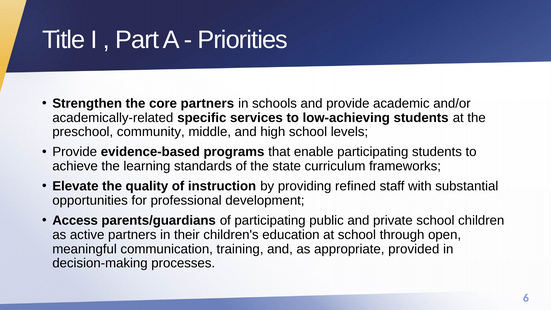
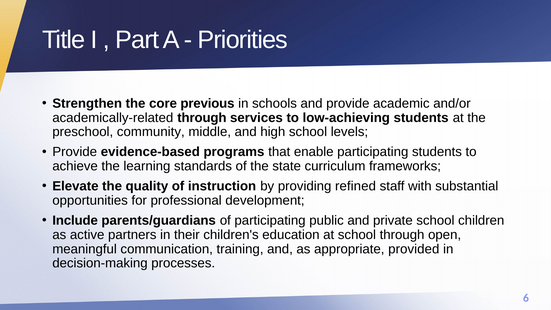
core partners: partners -> previous (207, 103)
academically-related specific: specific -> through (202, 118)
Access: Access -> Include (75, 220)
